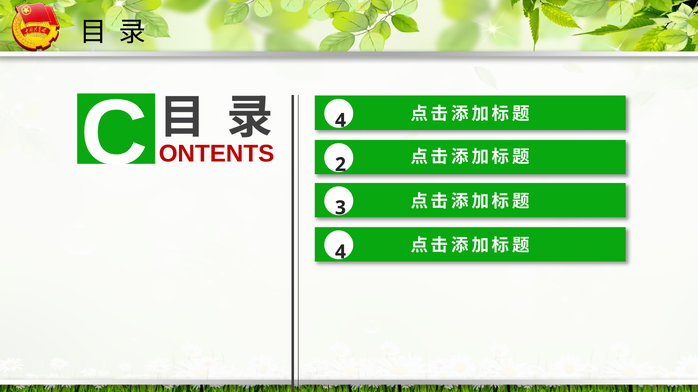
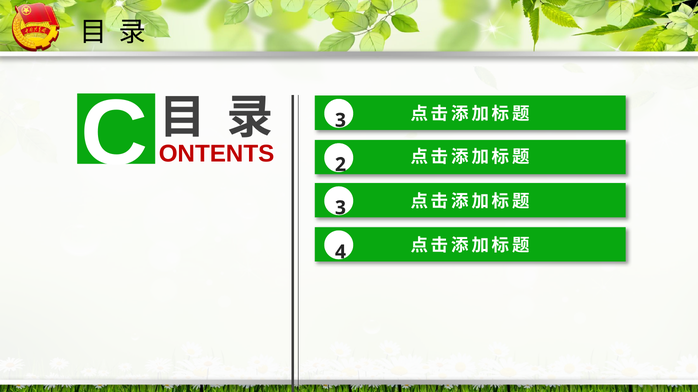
C 4: 4 -> 3 (340, 121)
